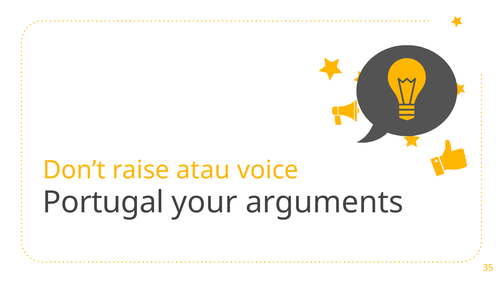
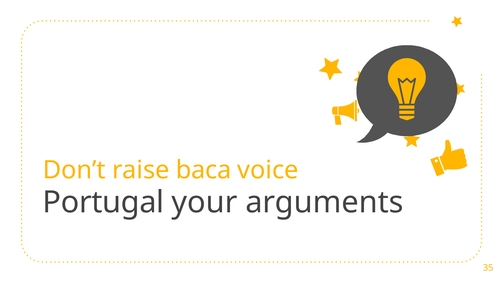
atau: atau -> baca (203, 170)
